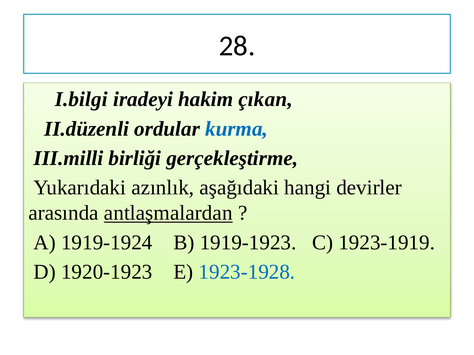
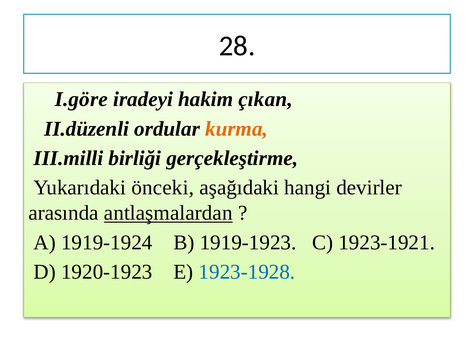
I.bilgi: I.bilgi -> I.göre (81, 99)
kurma colour: blue -> orange (236, 129)
azınlık: azınlık -> önceki (163, 188)
1923-1919: 1923-1919 -> 1923-1921 (387, 243)
